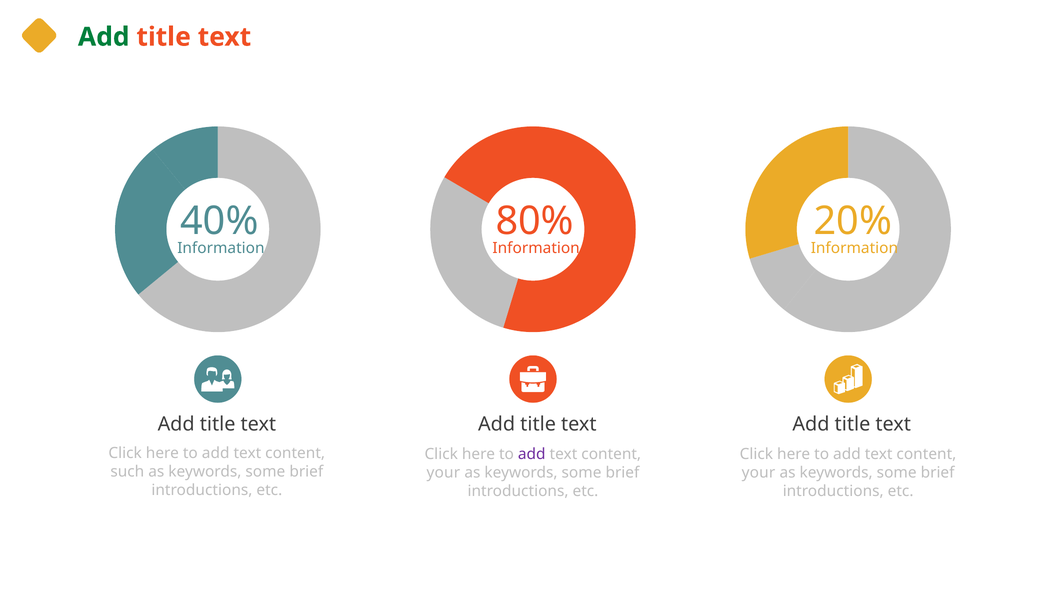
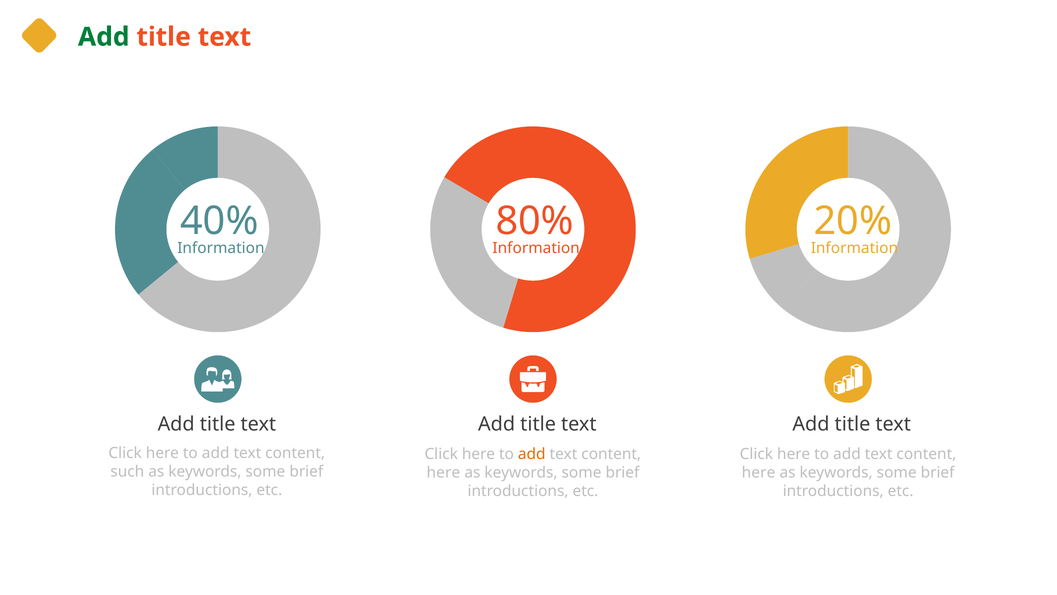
add colour: purple -> orange (532, 454)
your: your -> here (443, 472)
your: your -> here (759, 472)
